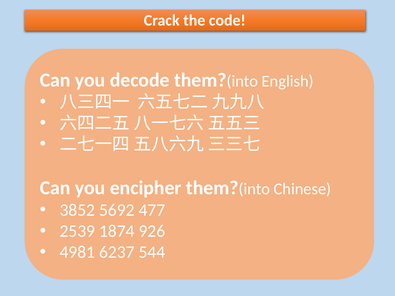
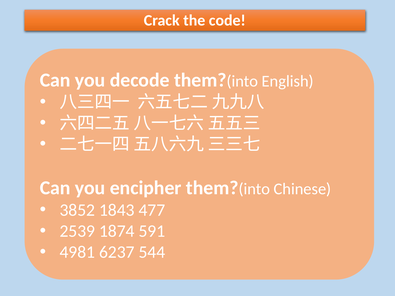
5692: 5692 -> 1843 (117, 210)
926: 926 -> 591 (152, 231)
